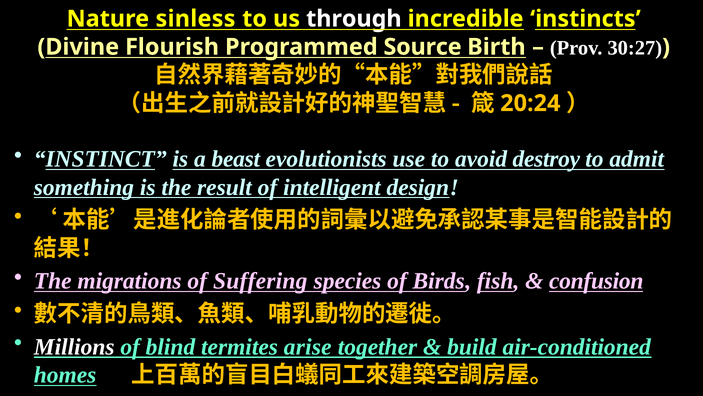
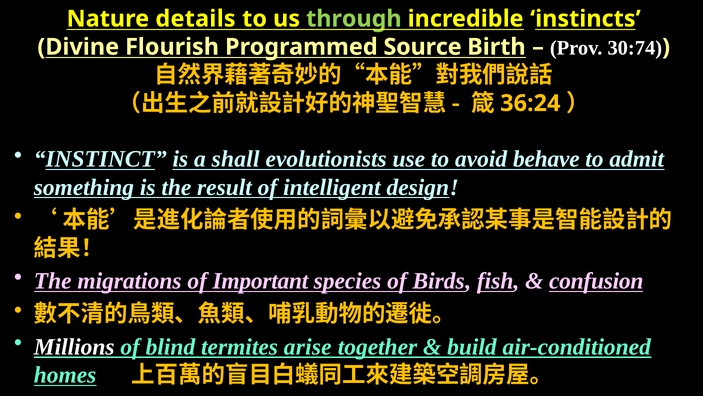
sinless: sinless -> details (196, 19)
through colour: white -> light green (354, 19)
30:27: 30:27 -> 30:74 (635, 48)
20:24: 20:24 -> 36:24 (530, 103)
beast: beast -> shall (236, 159)
destroy: destroy -> behave (546, 159)
Suffering: Suffering -> Important (260, 281)
